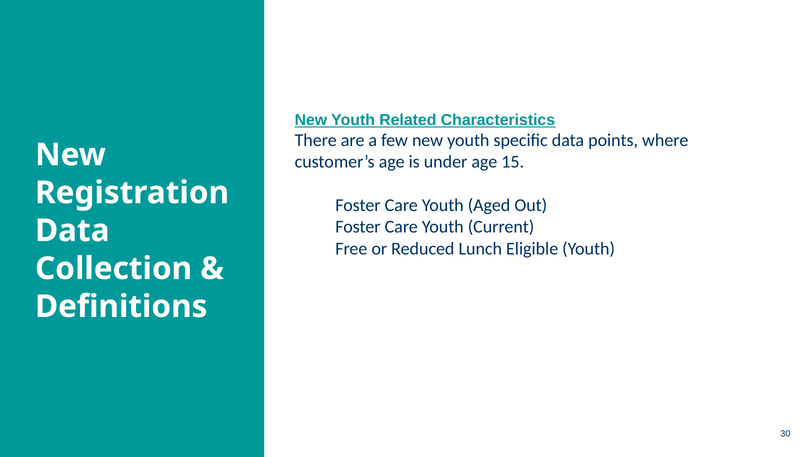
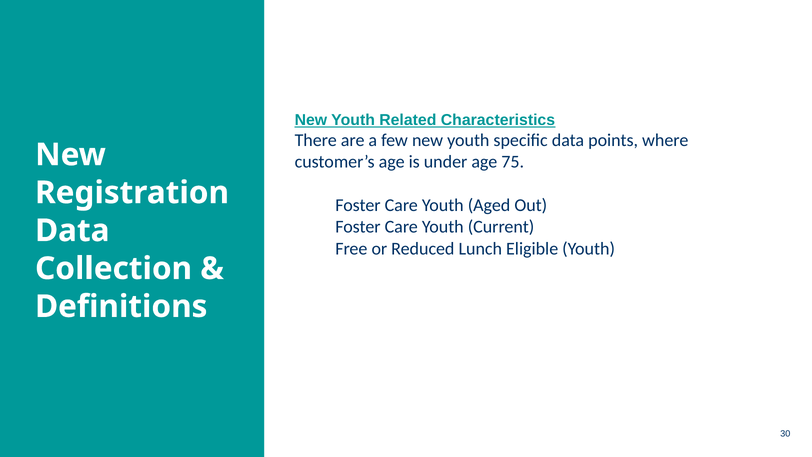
15: 15 -> 75 (513, 162)
